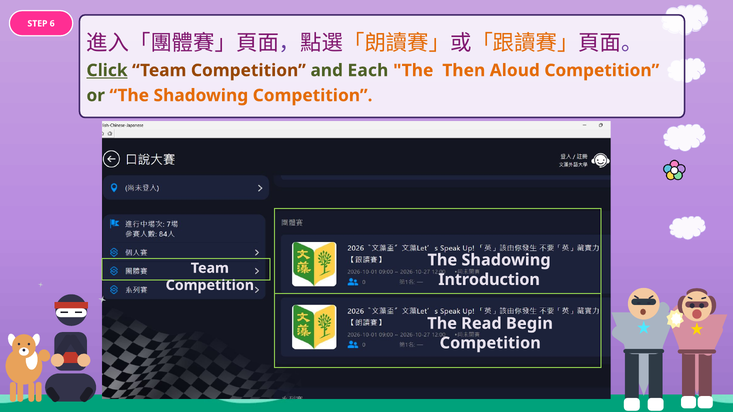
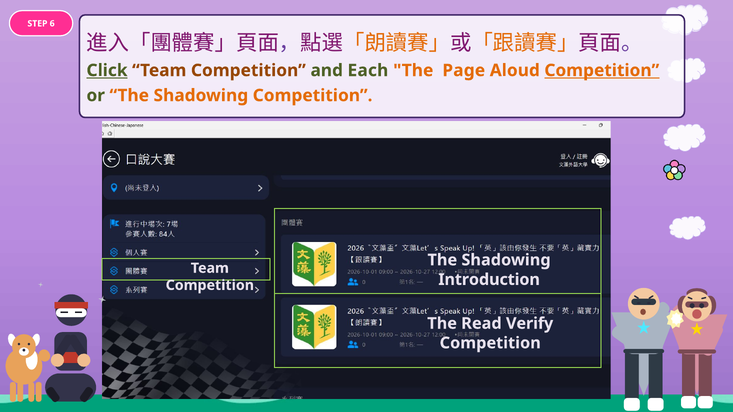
Then: Then -> Page (464, 70)
Competition underline: none -> present (602, 70)
Begin: Begin -> Verify (530, 324)
